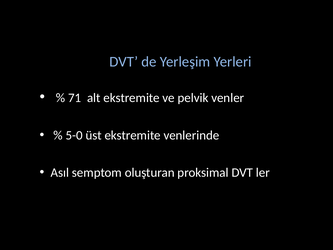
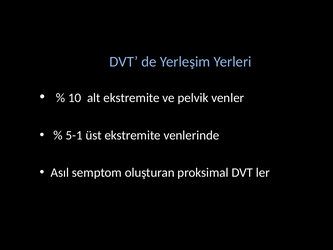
71: 71 -> 10 (75, 98)
5-0: 5-0 -> 5-1 (74, 135)
